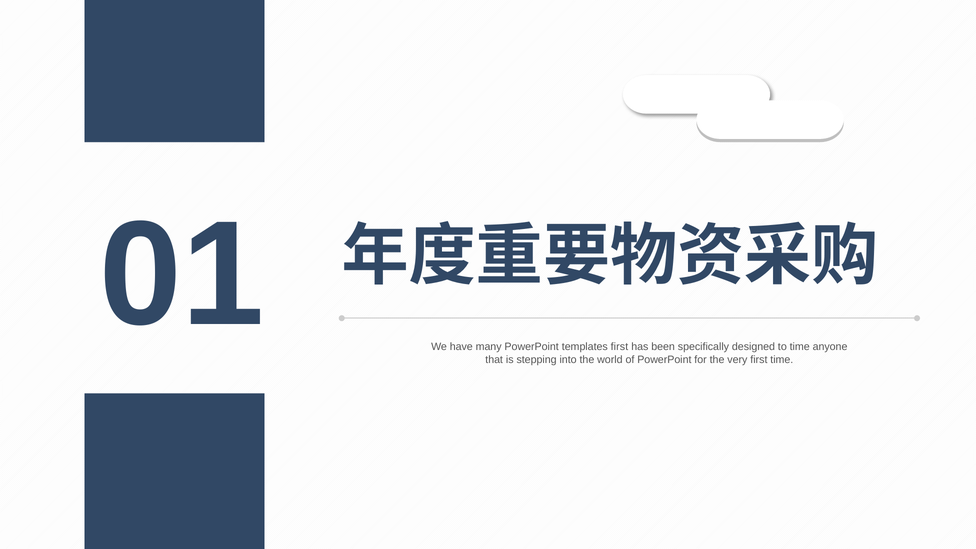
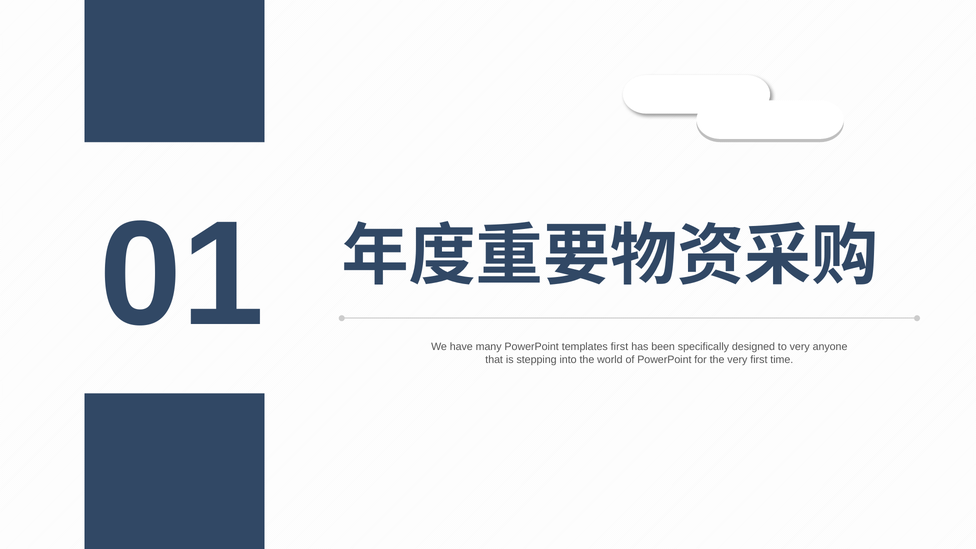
to time: time -> very (800, 347)
